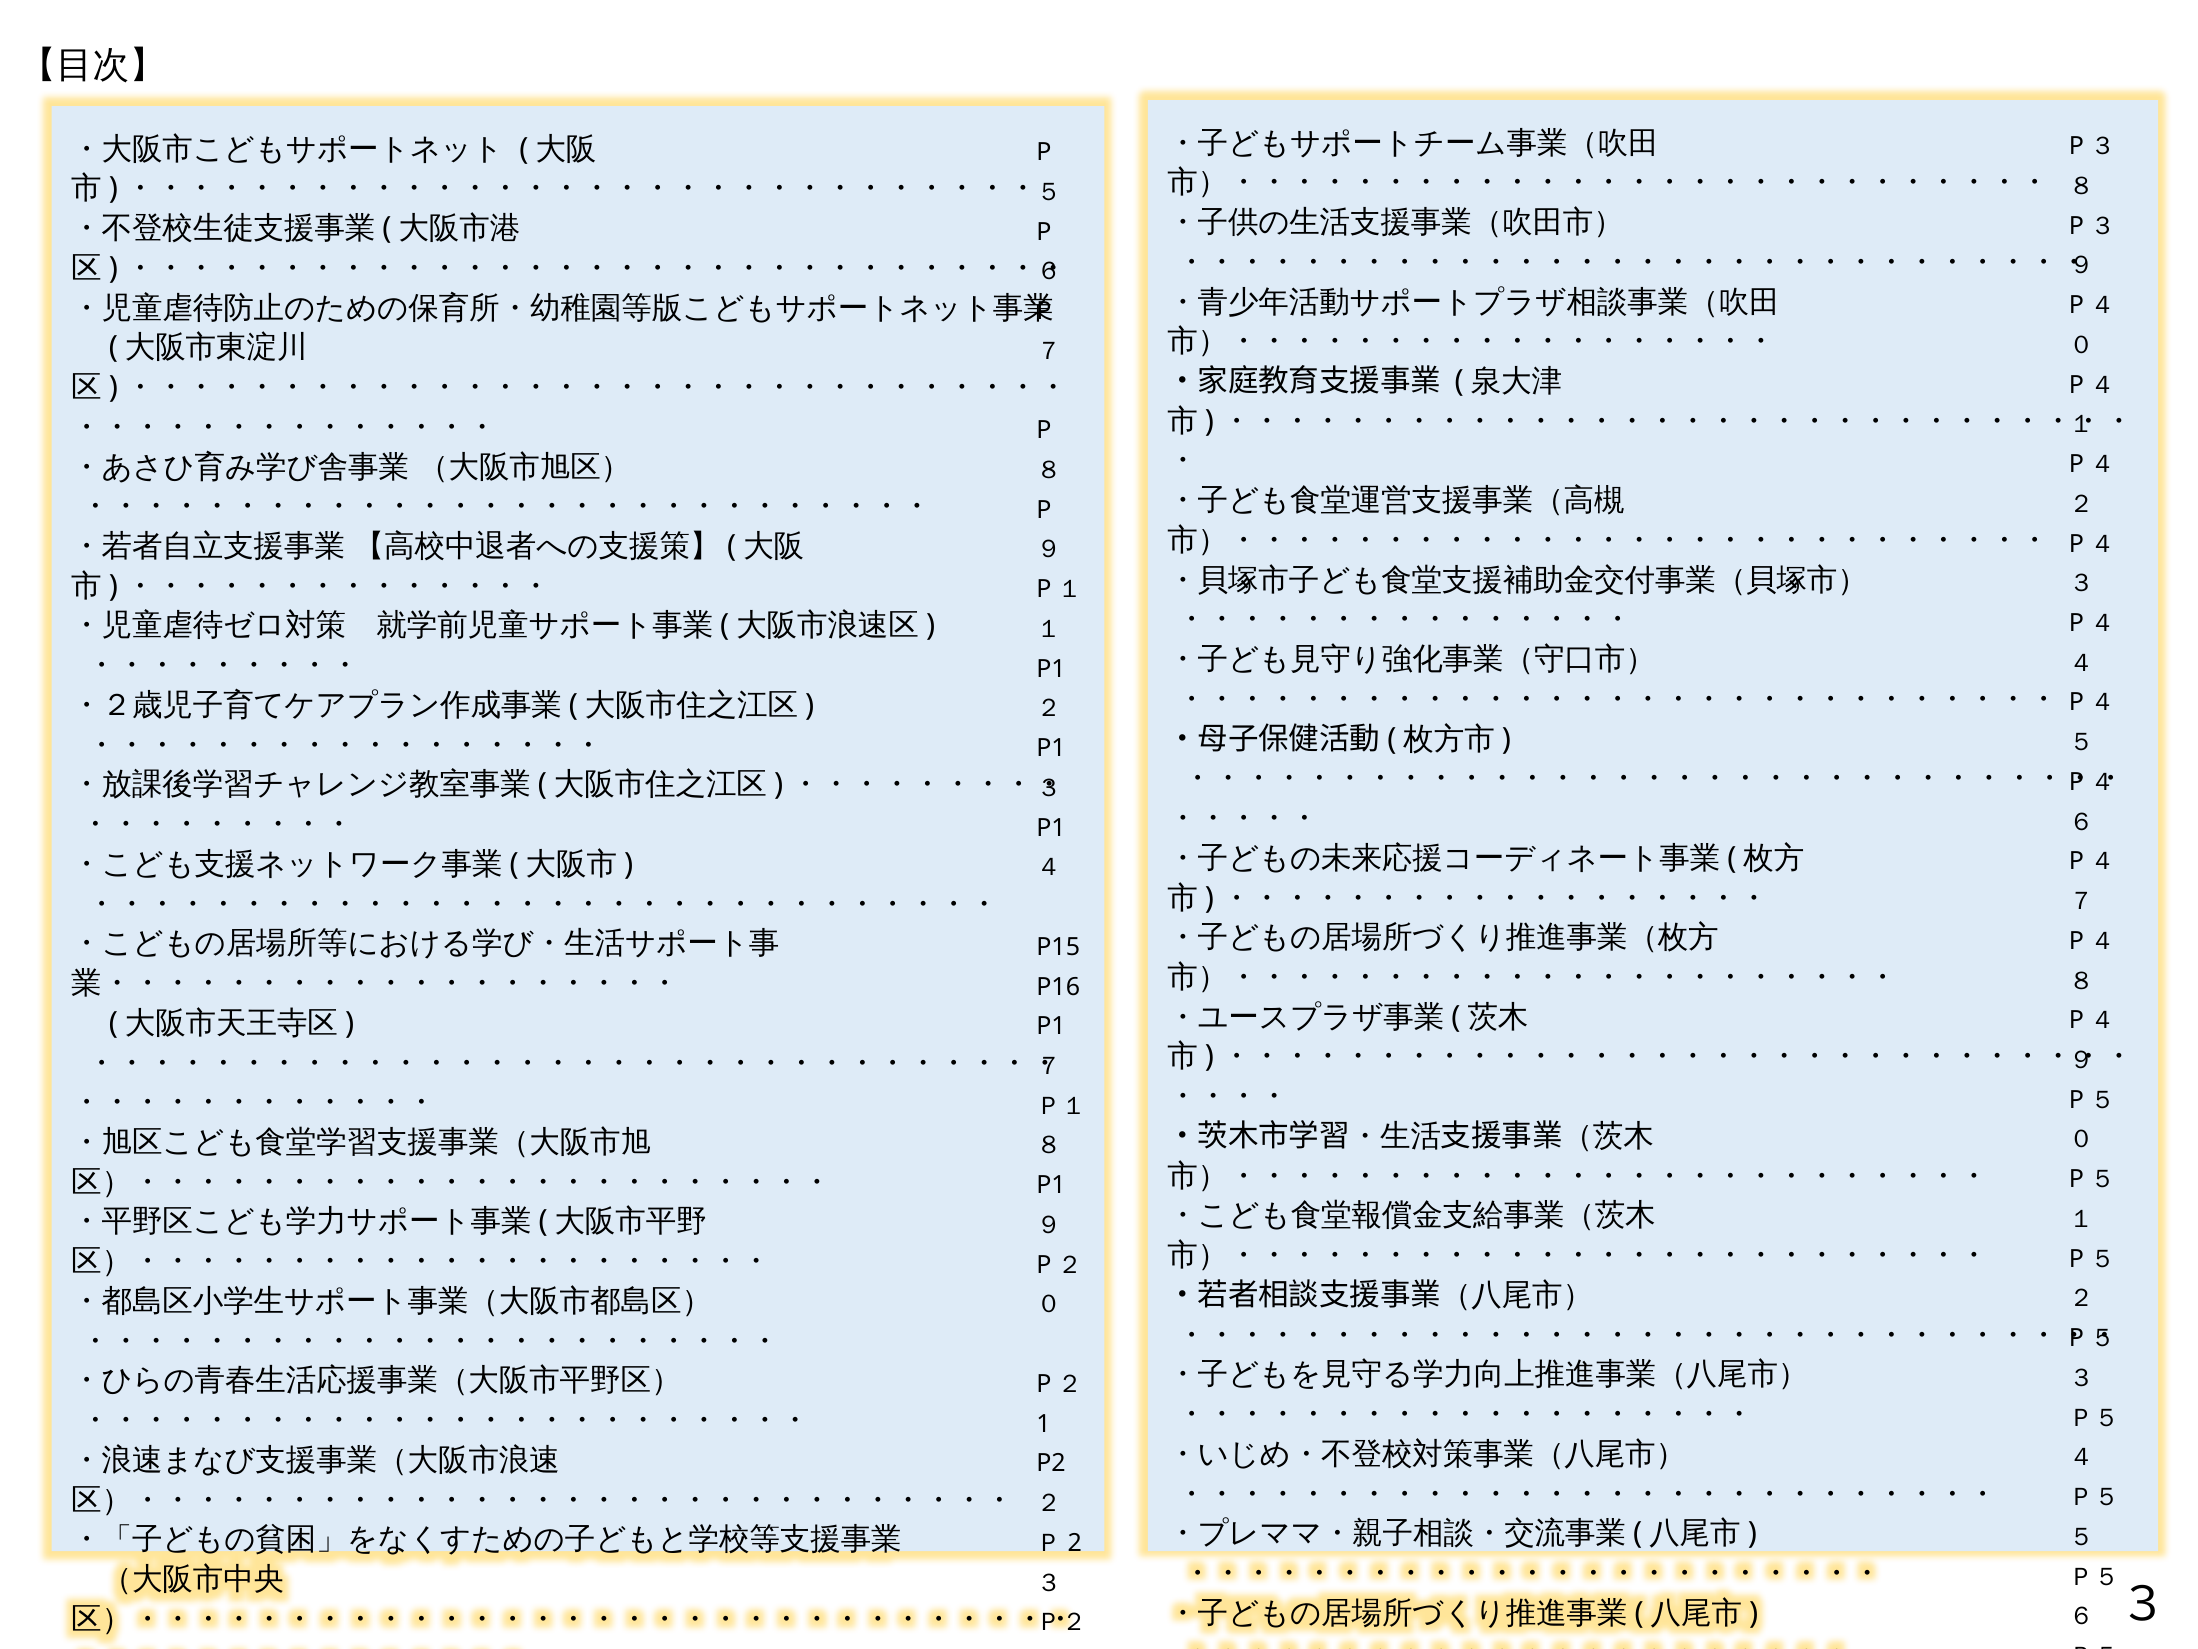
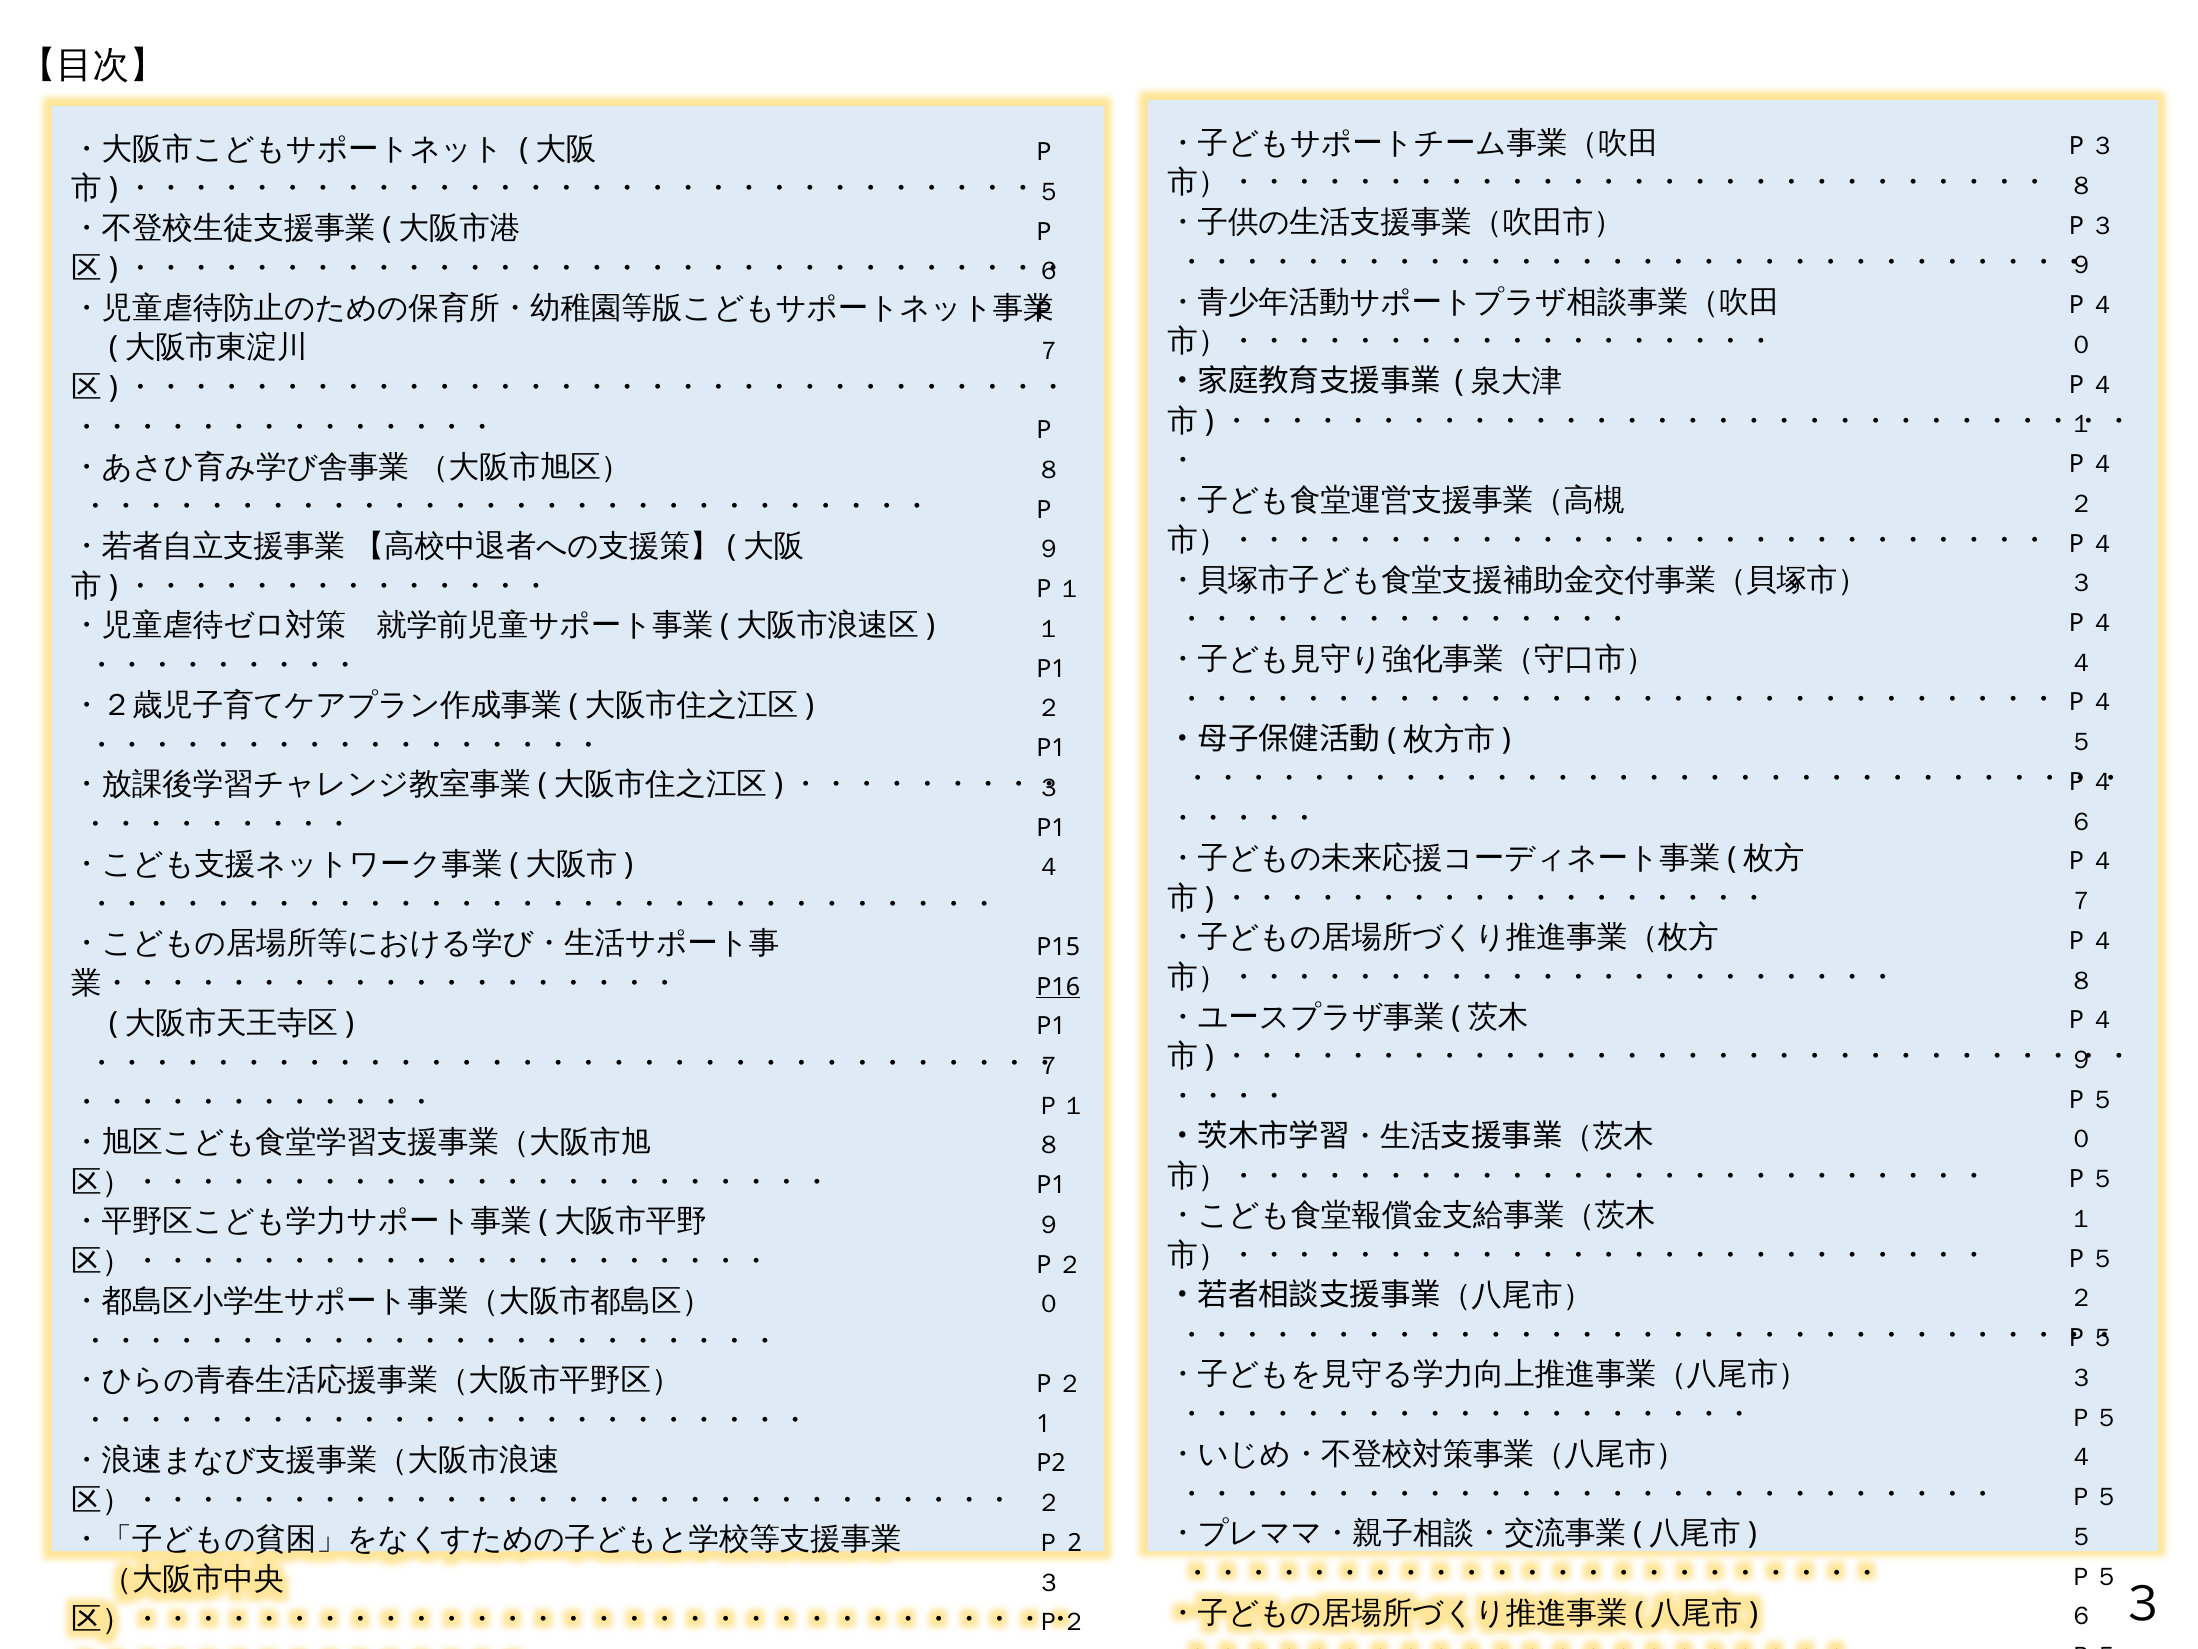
P16 underline: none -> present (1058, 986)
